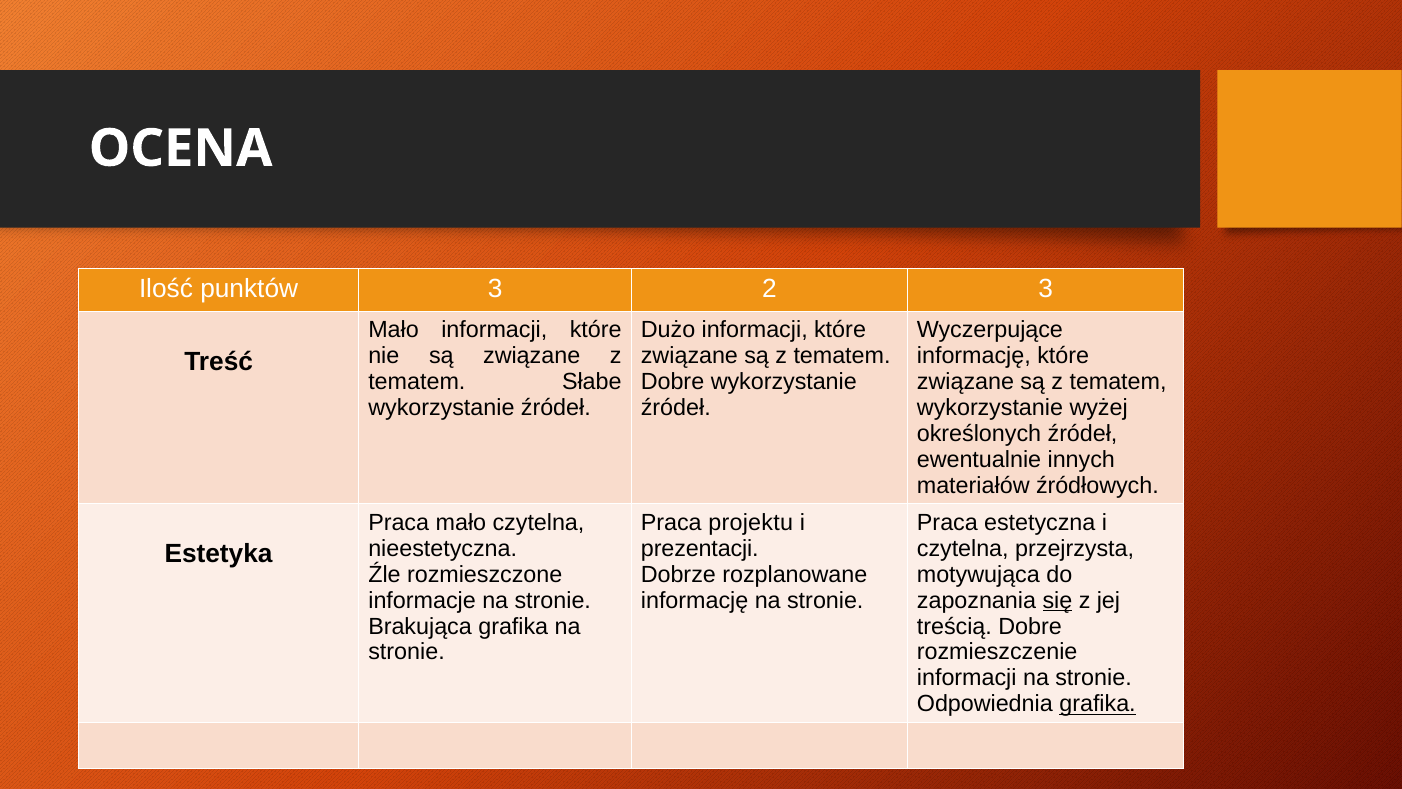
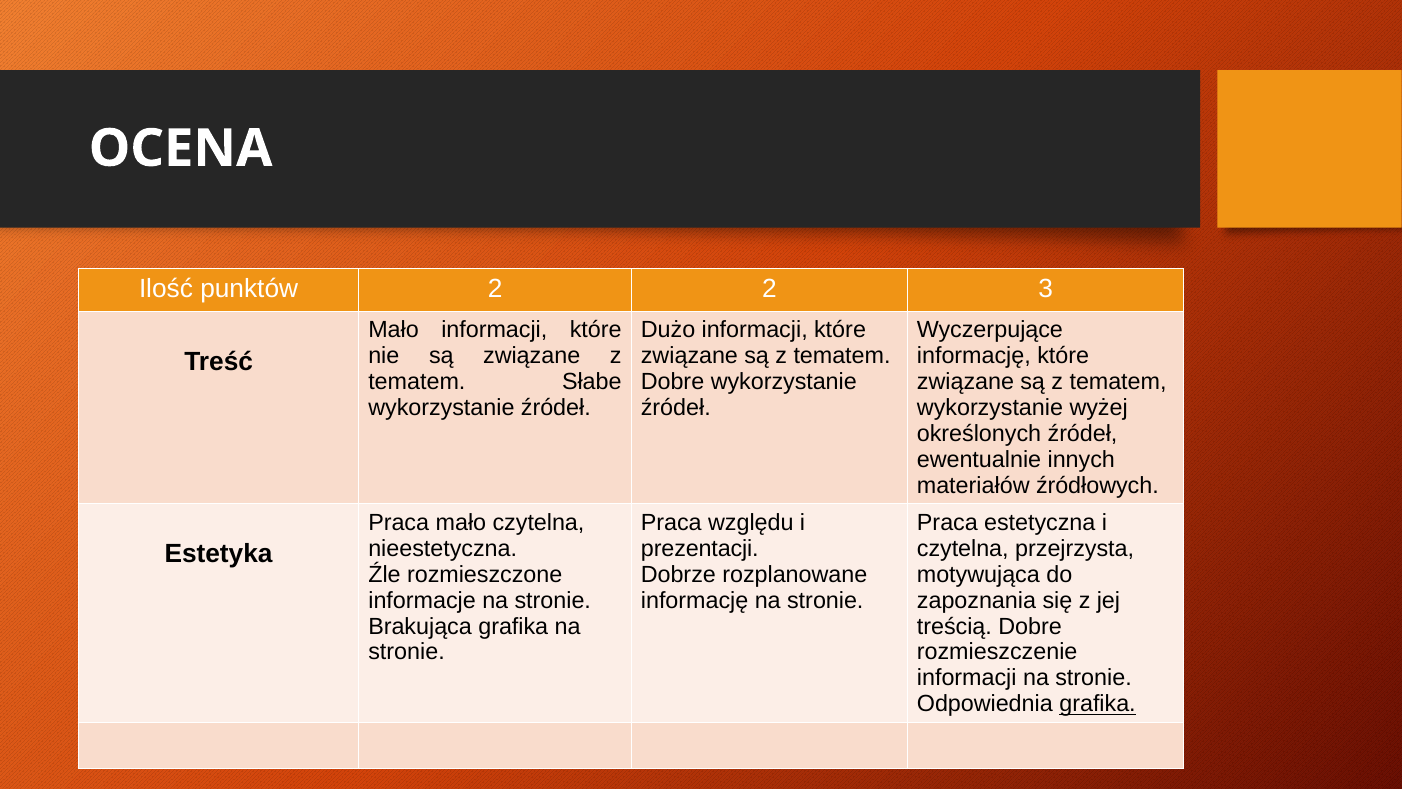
punktów 3: 3 -> 2 (495, 289)
projektu: projektu -> względu (751, 522)
się underline: present -> none (1057, 600)
